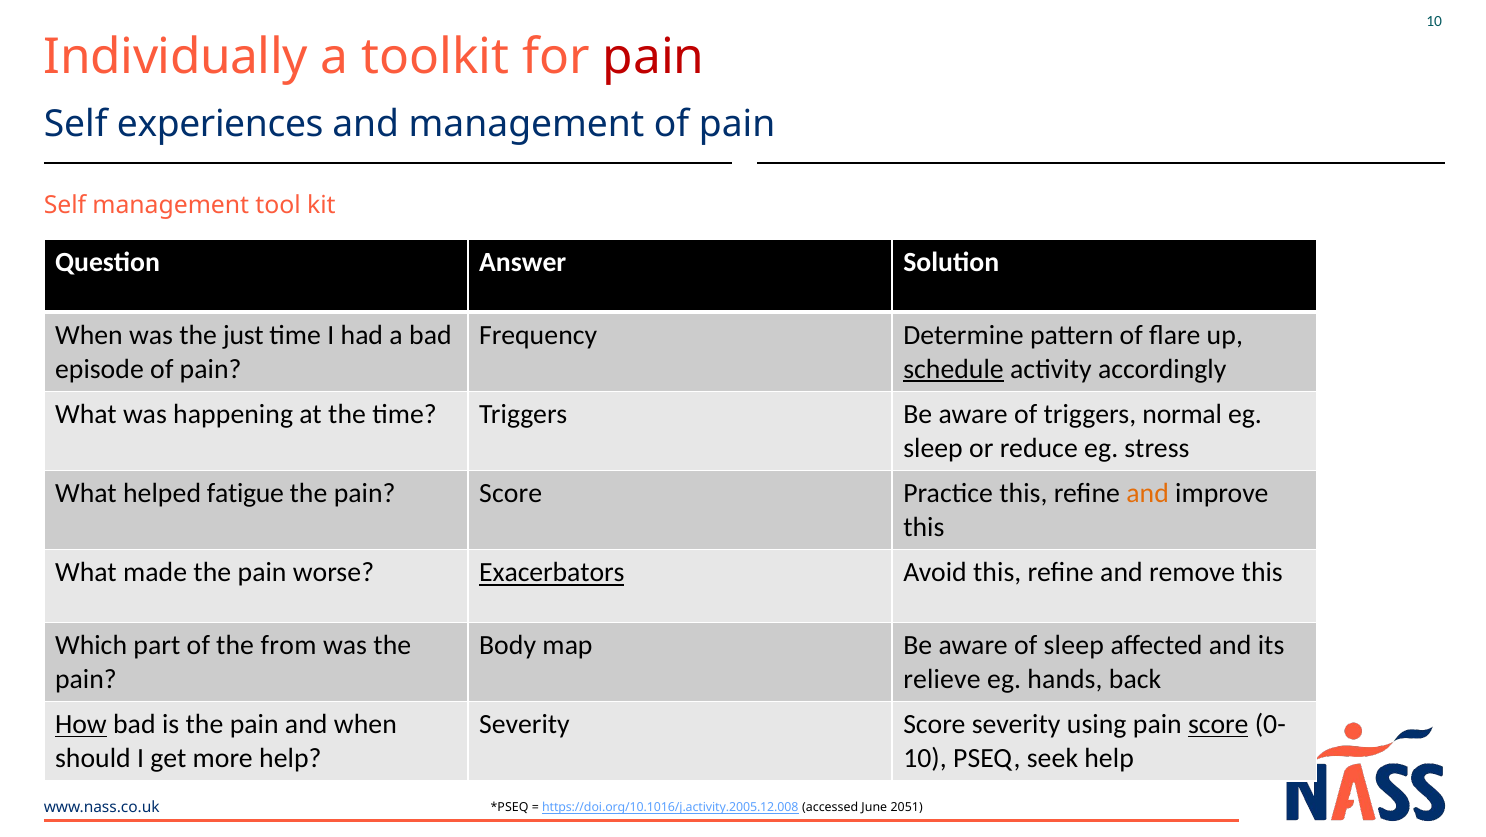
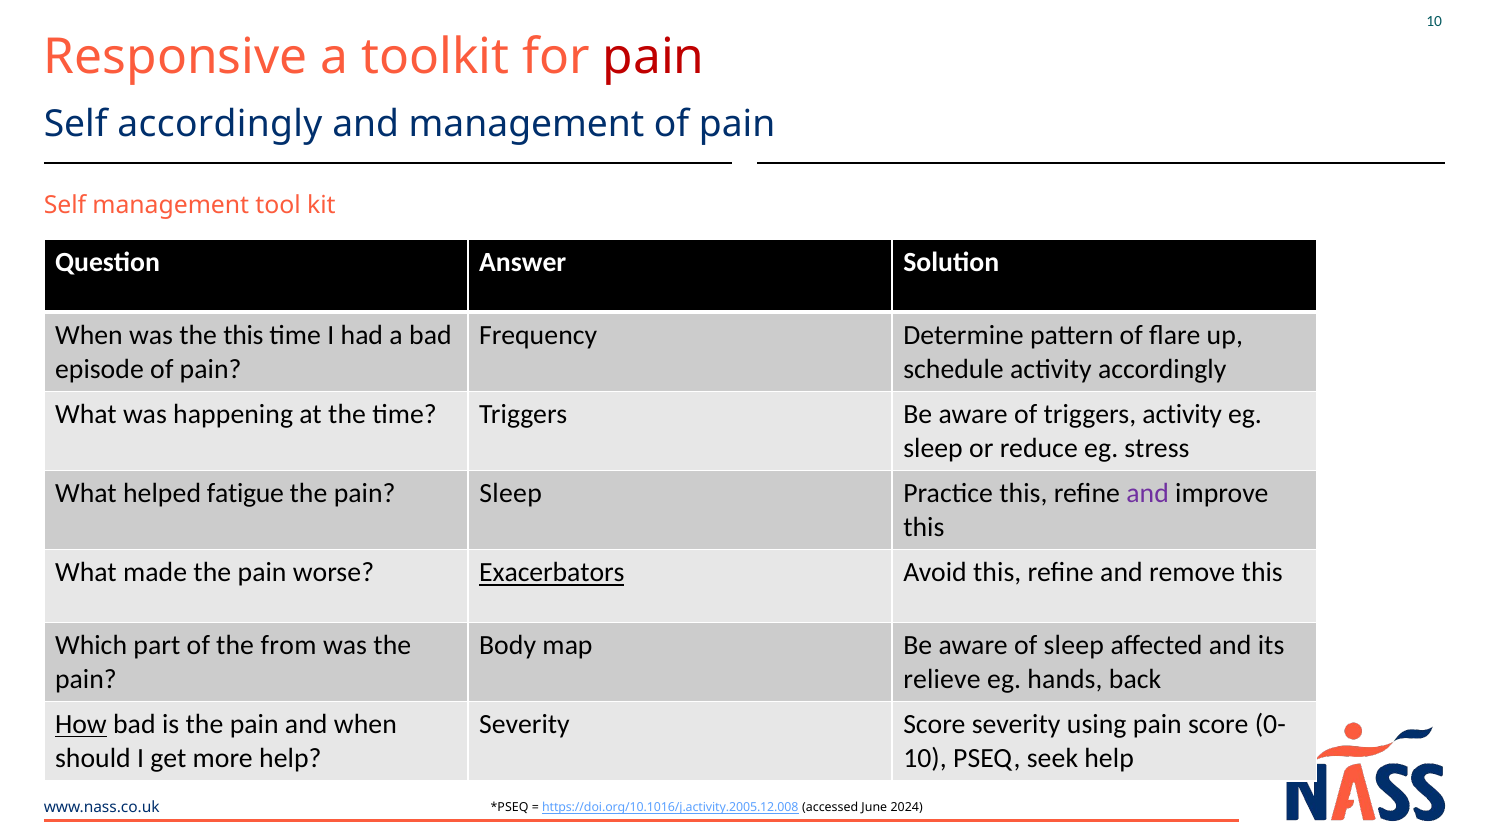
Individually: Individually -> Responsive (176, 57)
Self experiences: experiences -> accordingly (220, 124)
the just: just -> this (243, 335)
schedule underline: present -> none (954, 369)
triggers normal: normal -> activity (1182, 414)
the pain Score: Score -> Sleep (511, 494)
and colour: orange -> purple (1148, 494)
score underline: present -> none (1218, 725)
2051: 2051 -> 2024 (907, 808)
